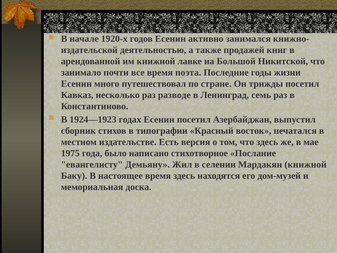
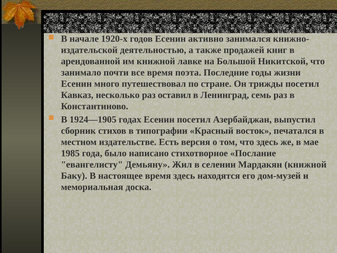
разводе: разводе -> оставил (174, 95)
1924—1923: 1924—1923 -> 1924—1905 (93, 119)
1975: 1975 -> 1985 (70, 153)
